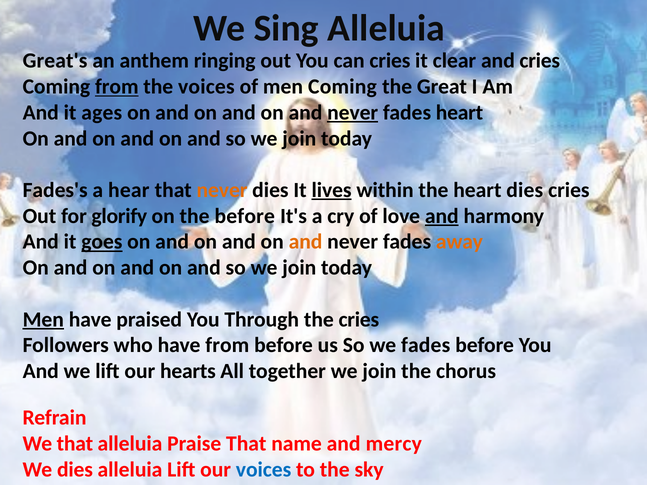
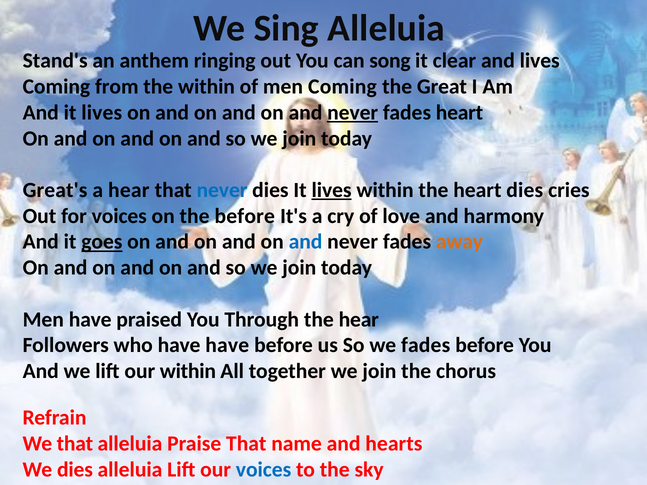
Great's: Great's -> Stand's (55, 61)
can cries: cries -> song (390, 61)
and cries: cries -> lives (540, 61)
from underline: present -> none (117, 87)
the voices: voices -> within (206, 87)
And it ages: ages -> lives (102, 113)
Fades's: Fades's -> Great's (55, 190)
never colour: orange -> blue (222, 190)
for glorify: glorify -> voices (119, 216)
and underline: present -> none (442, 216)
and colour: orange -> blue (306, 242)
Men underline: present -> none (43, 320)
the cries: cries -> hear (359, 320)
have from: from -> have (227, 345)
our hearts: hearts -> within (188, 371)
mercy: mercy -> hearts (394, 444)
